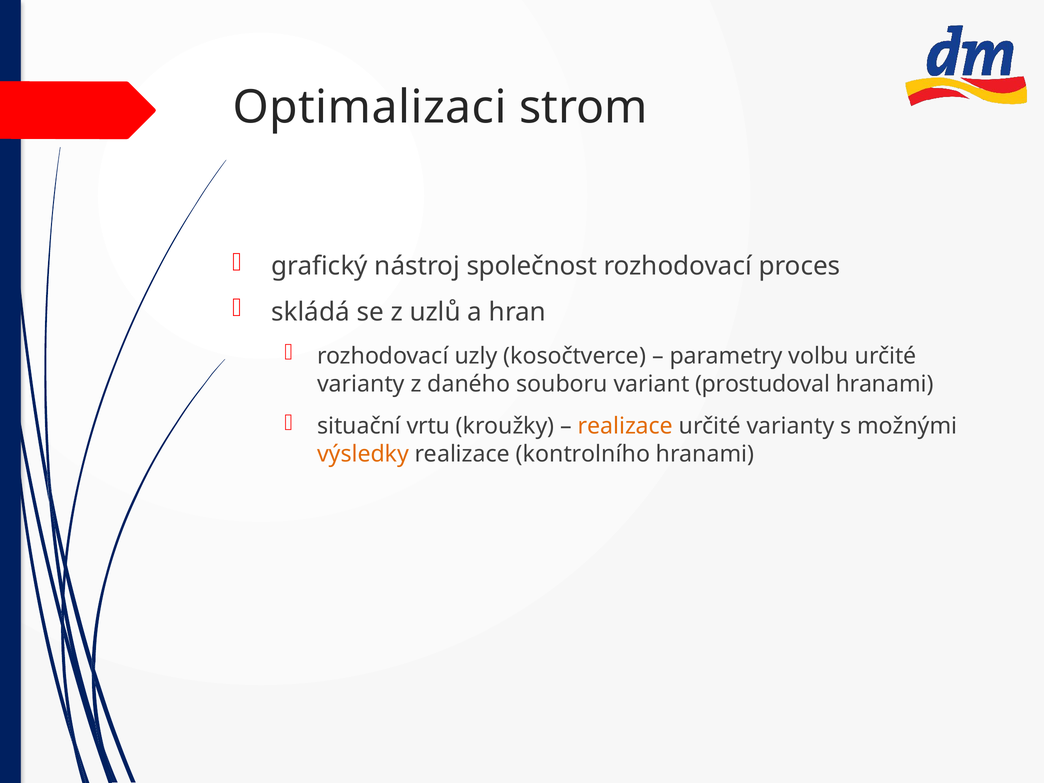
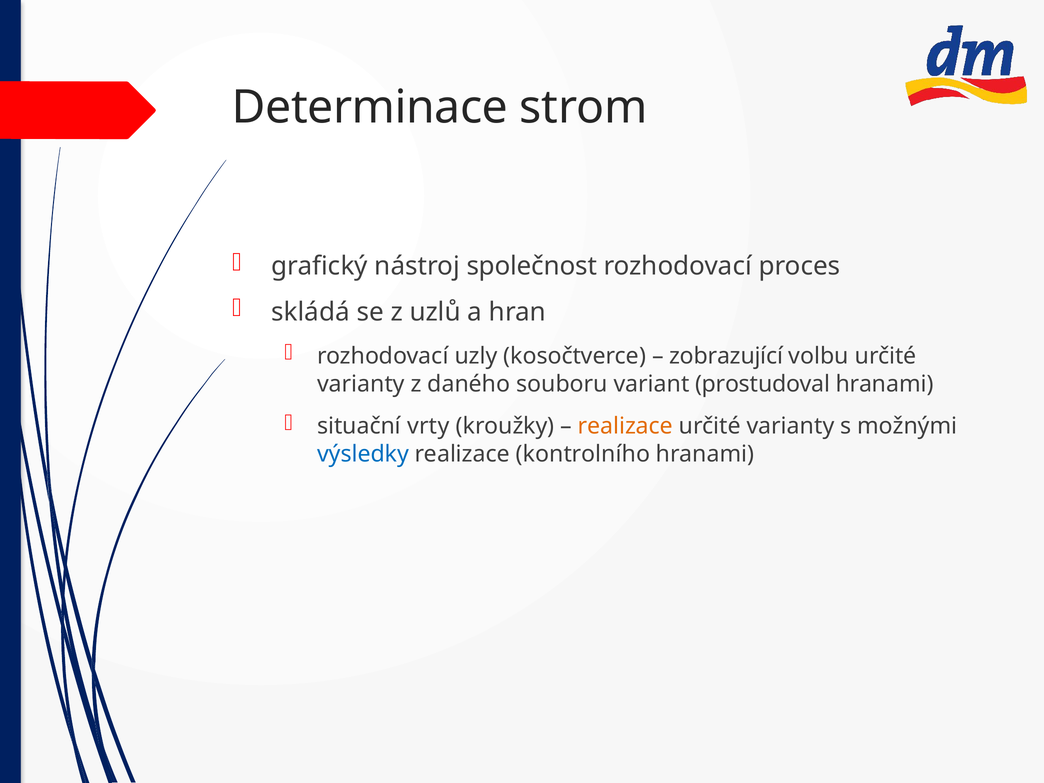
Optimalizaci: Optimalizaci -> Determinace (370, 108)
parametry: parametry -> zobrazující (726, 356)
vrtu: vrtu -> vrty (428, 426)
výsledky colour: orange -> blue (363, 454)
